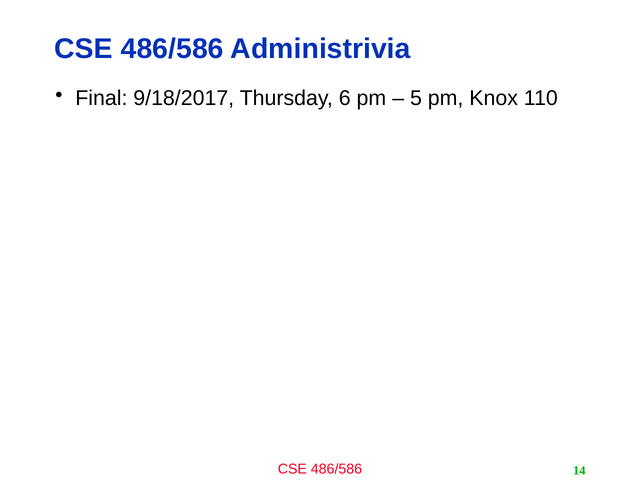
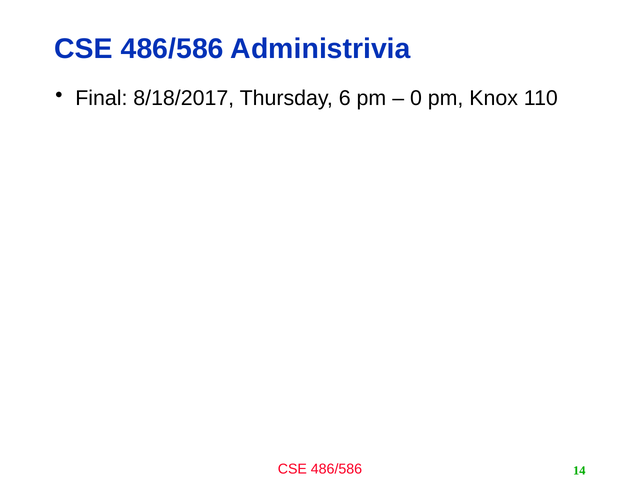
9/18/2017: 9/18/2017 -> 8/18/2017 (184, 98)
5: 5 -> 0 (416, 98)
